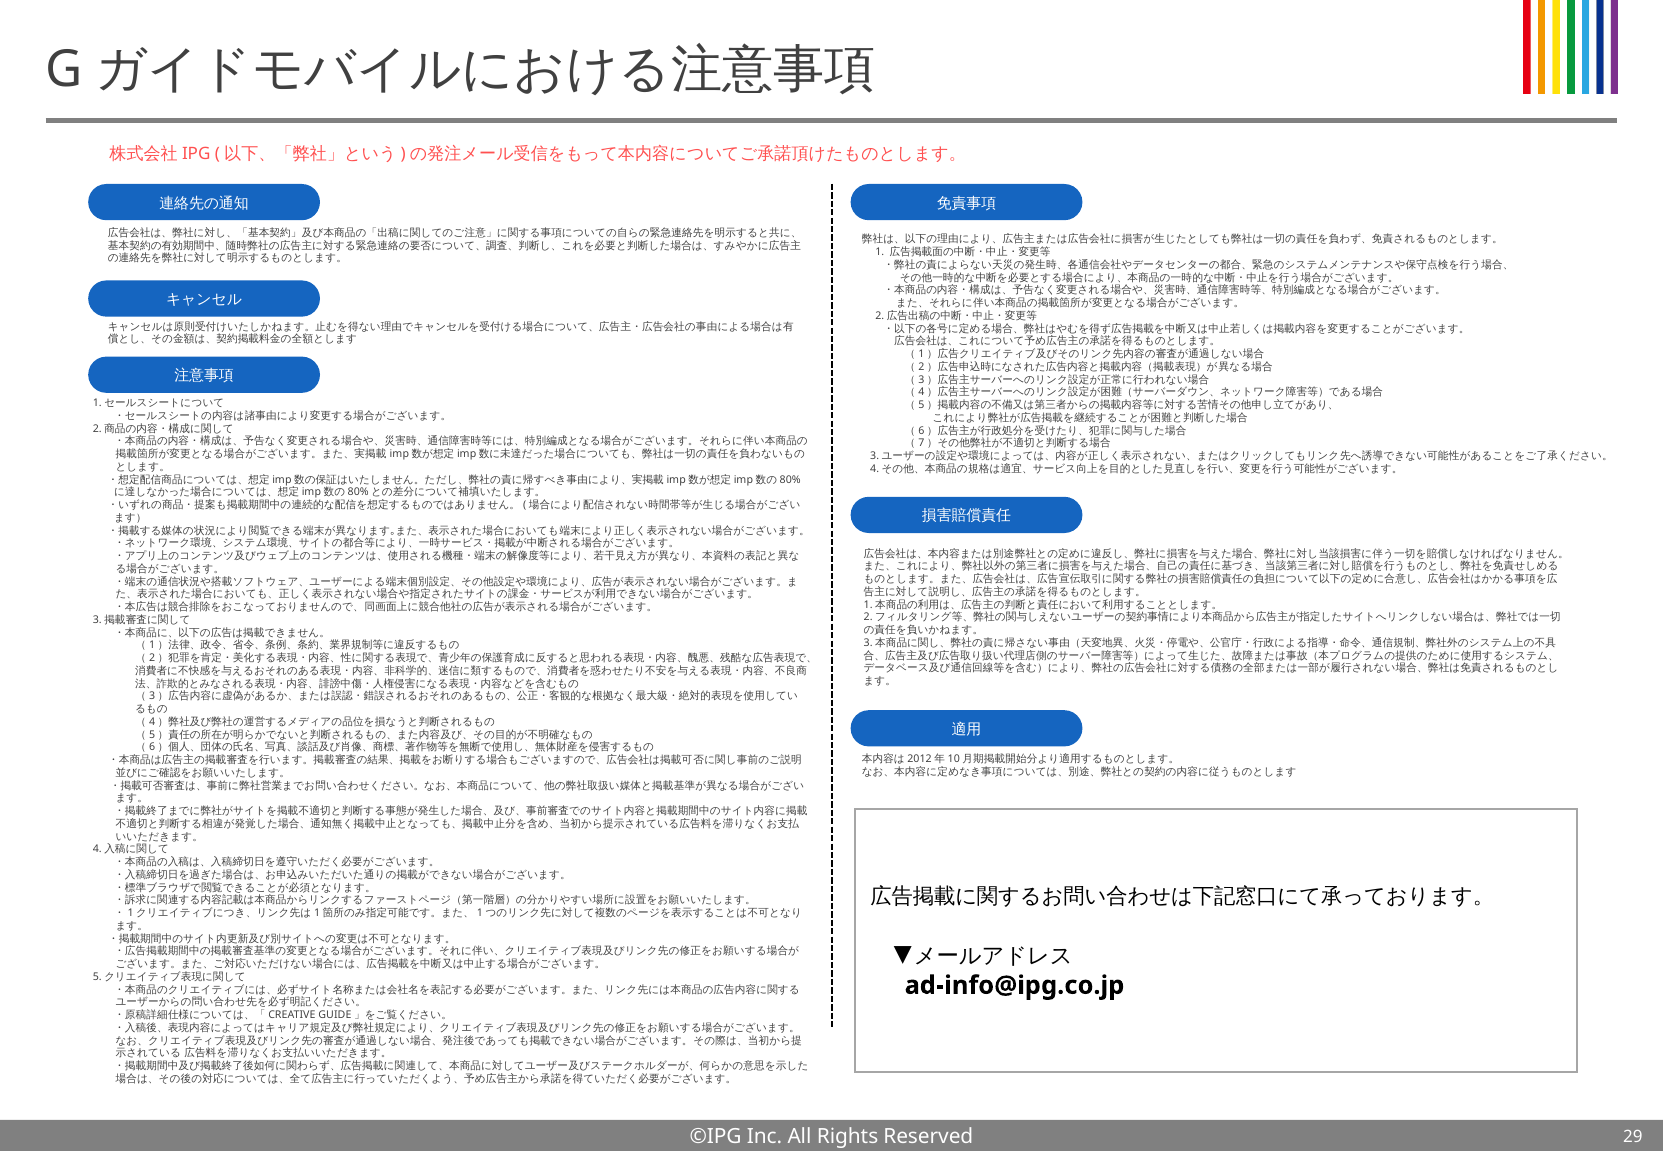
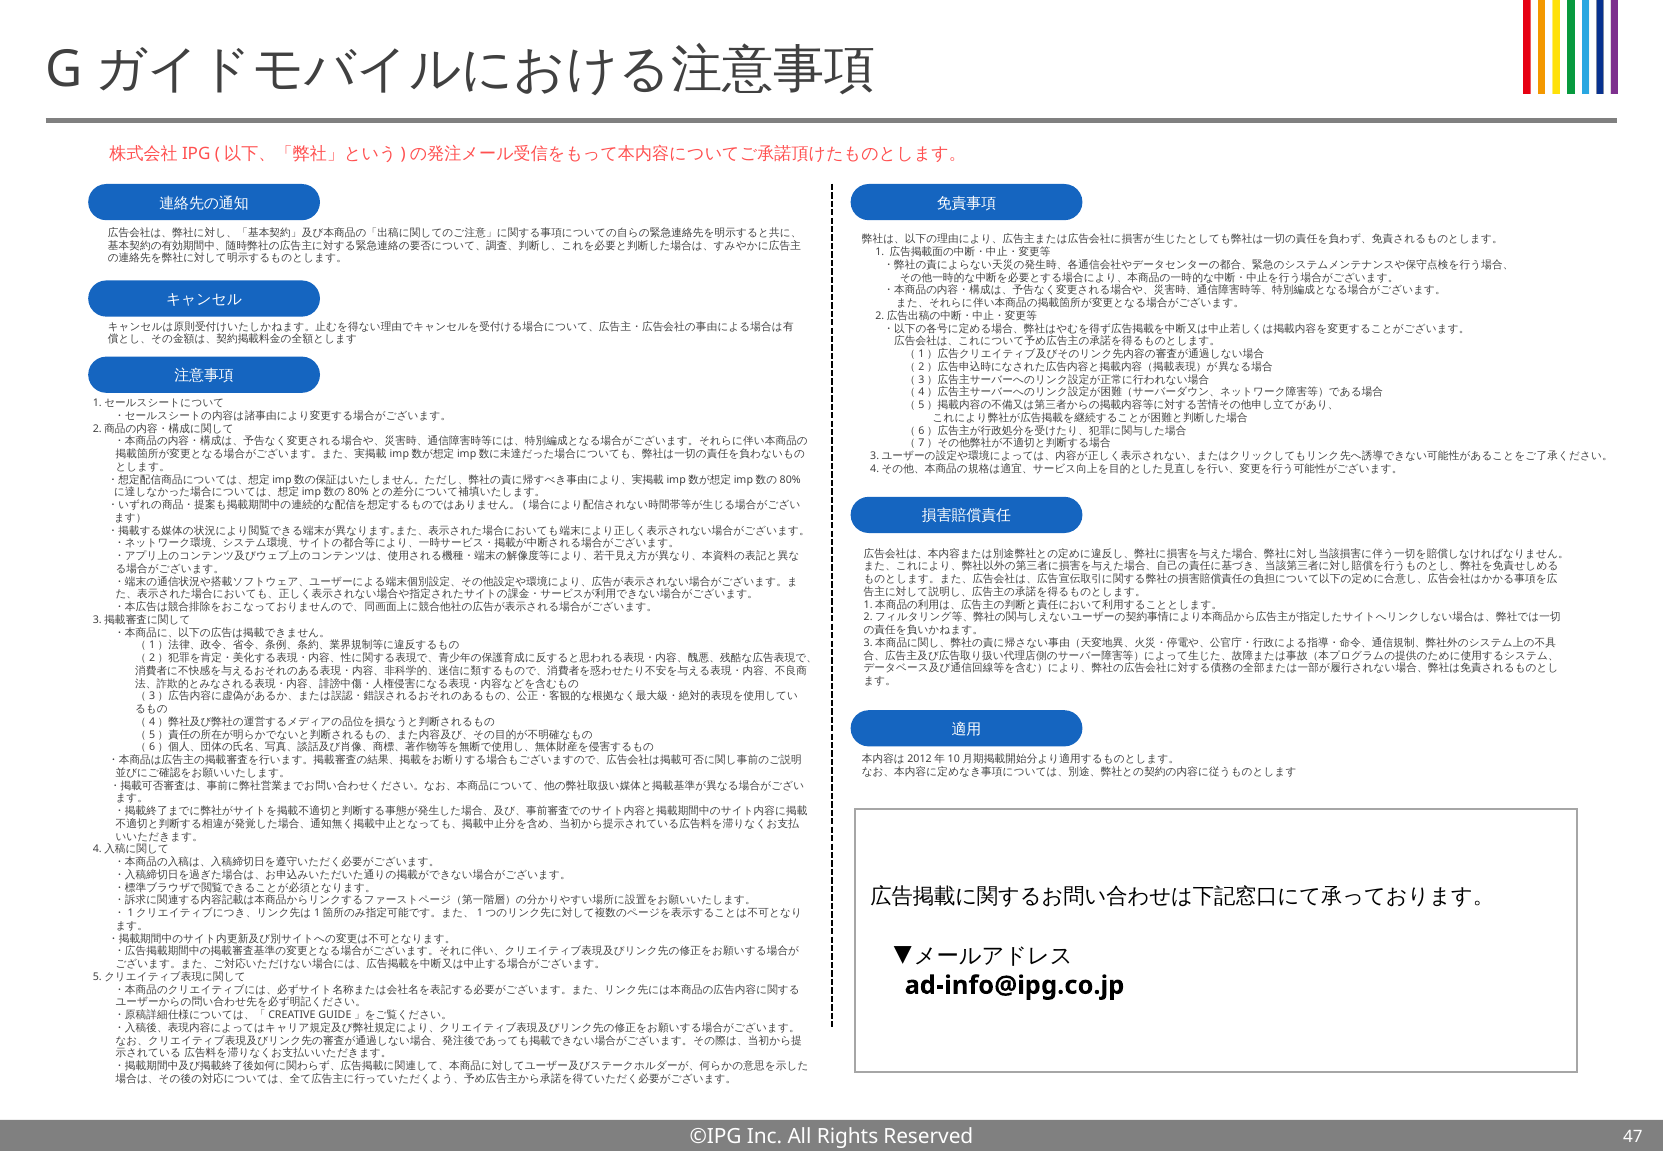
29: 29 -> 47 (1633, 1137)
